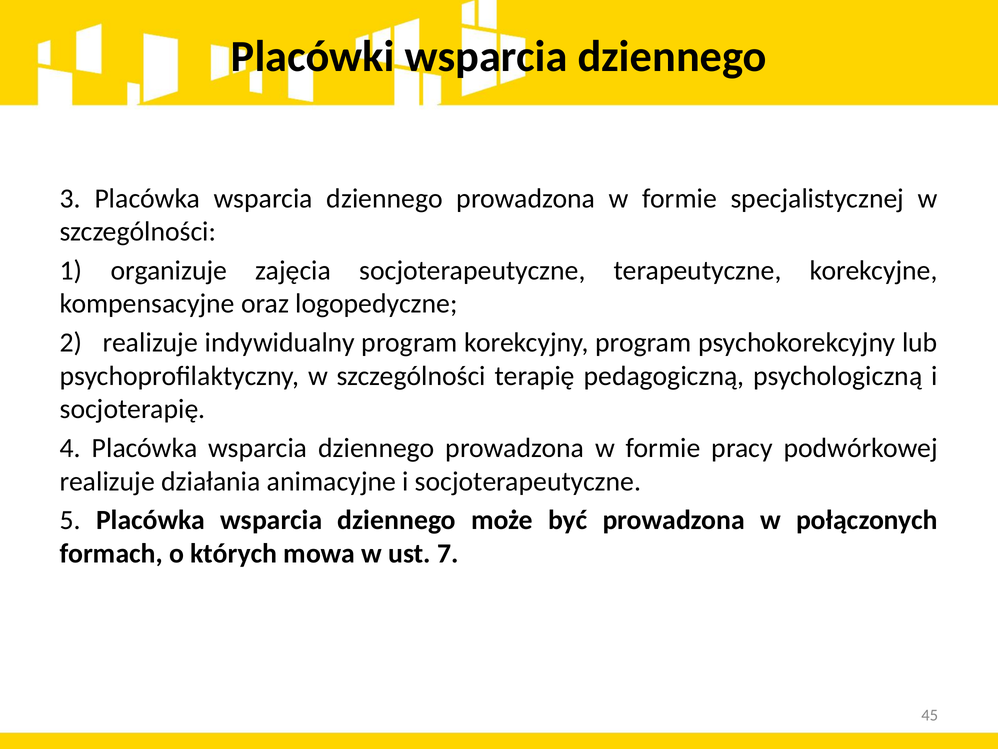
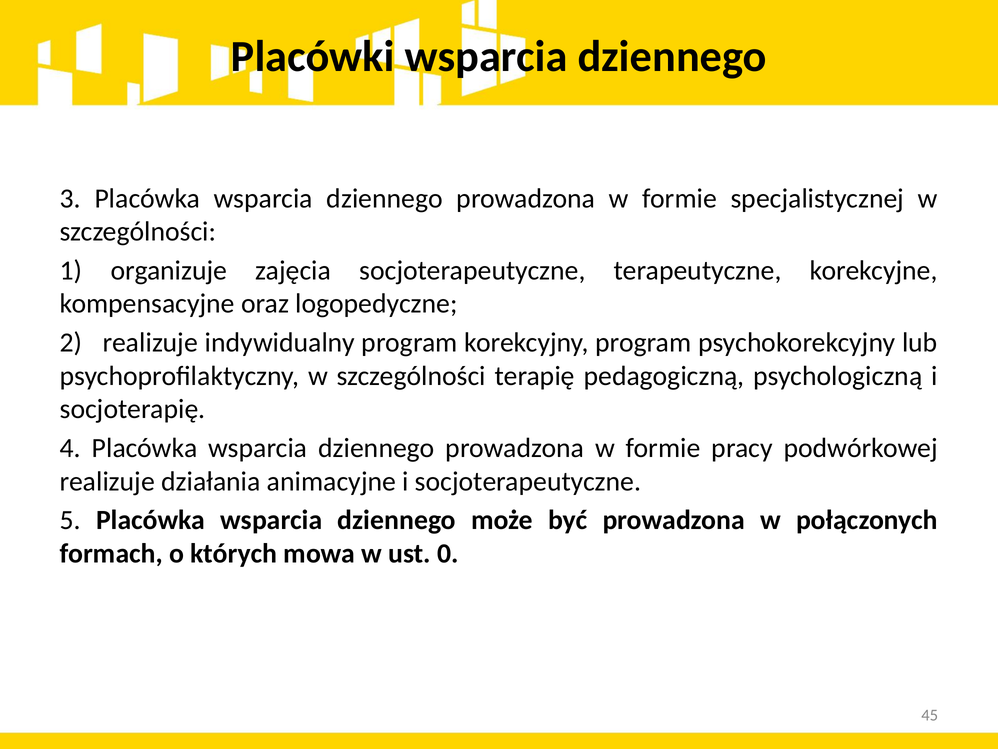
7: 7 -> 0 (448, 553)
